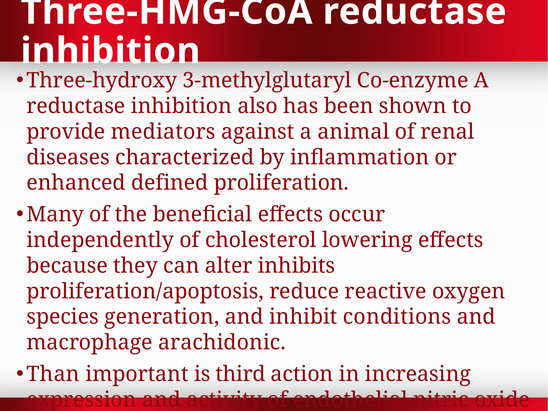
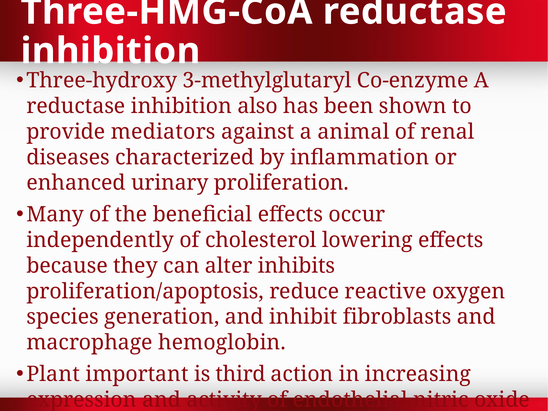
defined: defined -> urinary (170, 183)
inhibit conditions: conditions -> fibroblasts (397, 317)
arachidonic: arachidonic -> hemoglobin (222, 343)
Than: Than -> Plant (53, 374)
